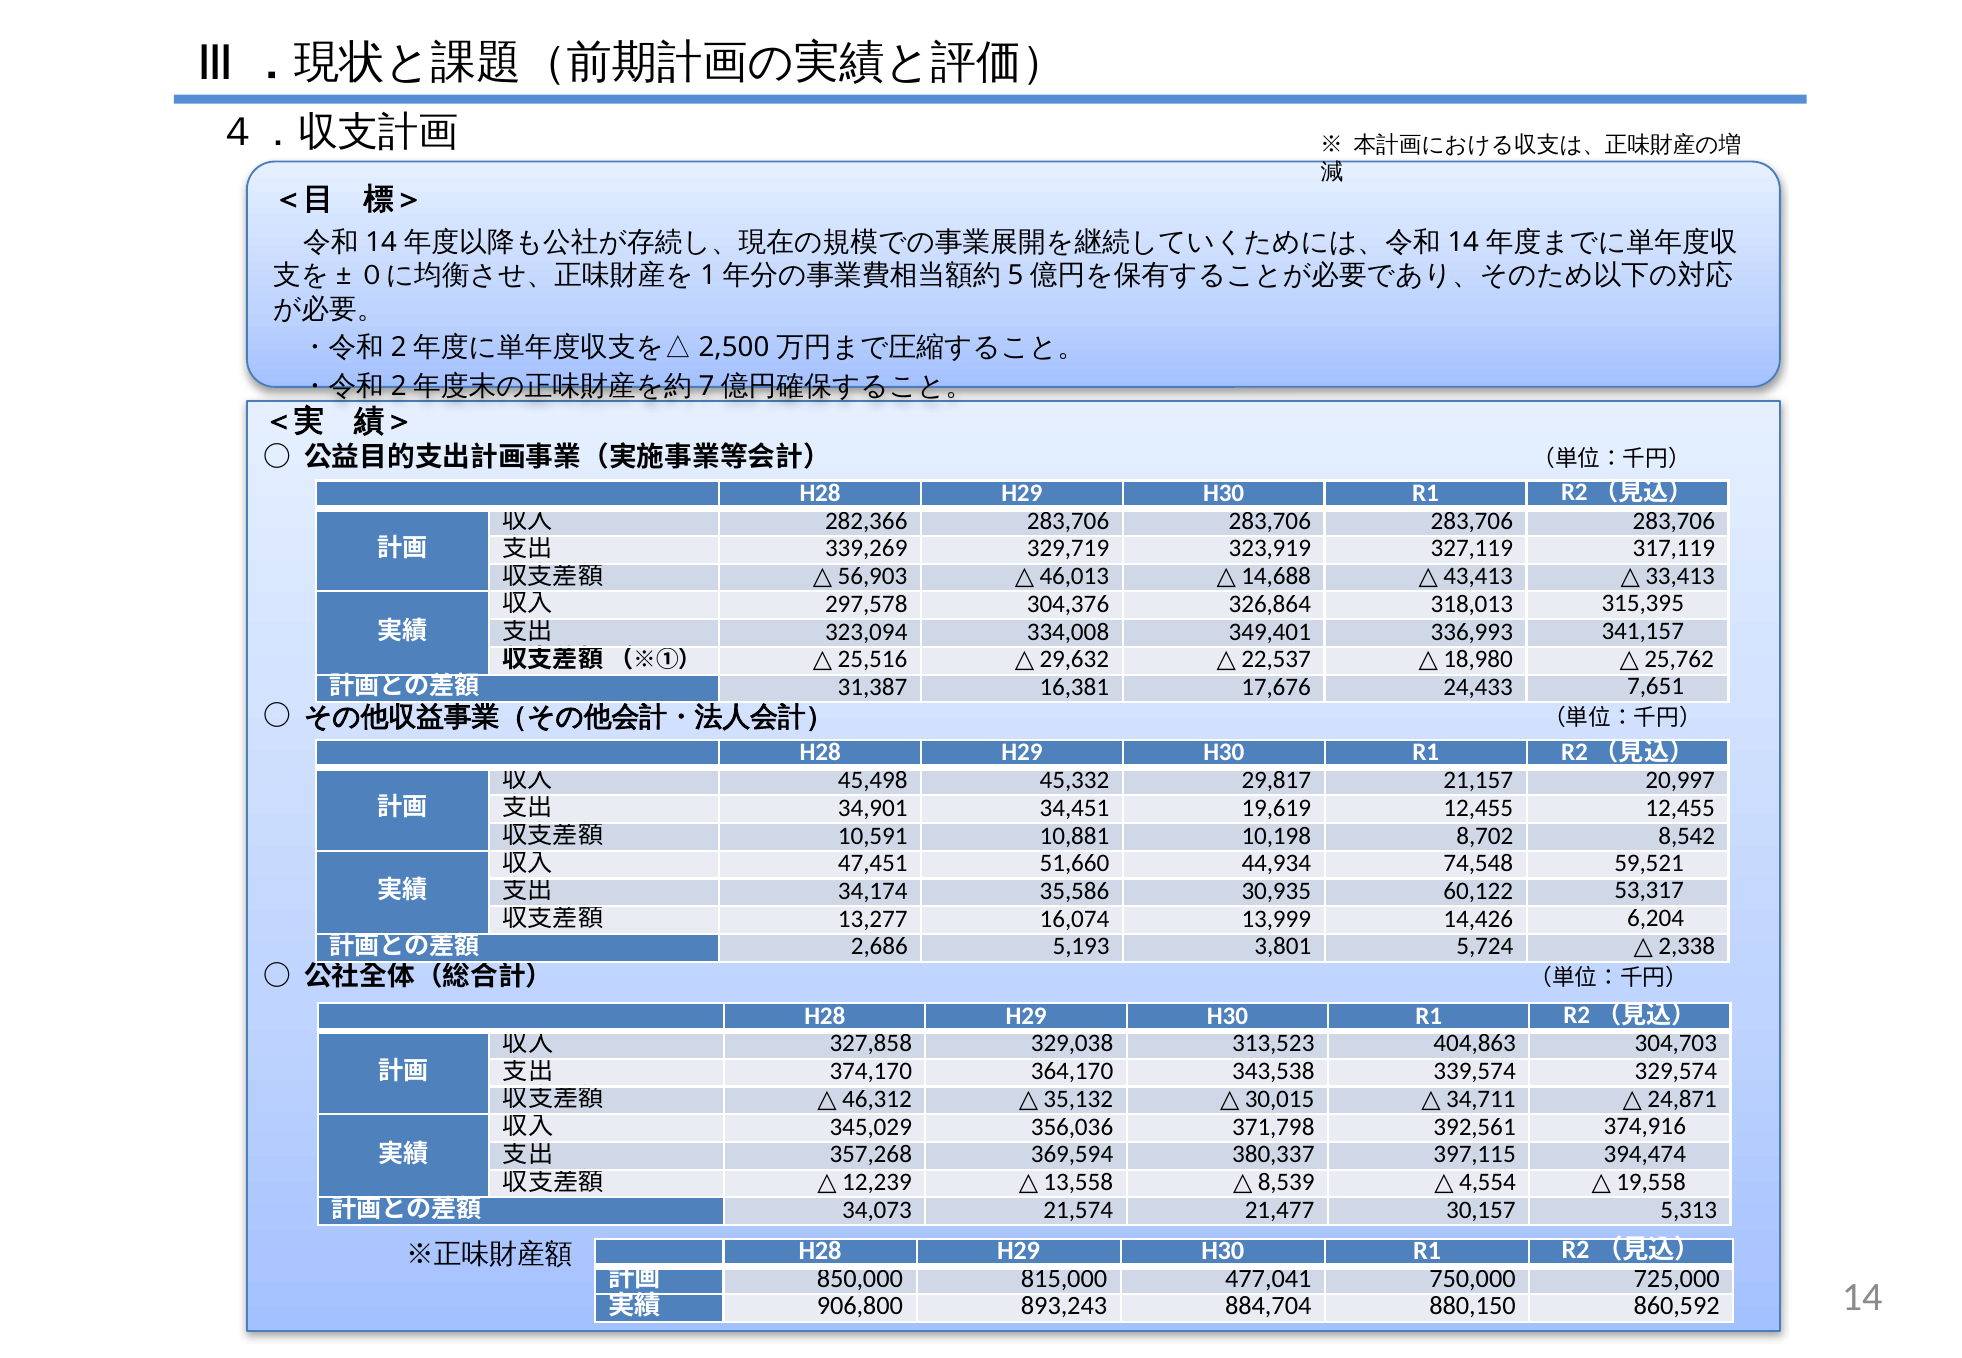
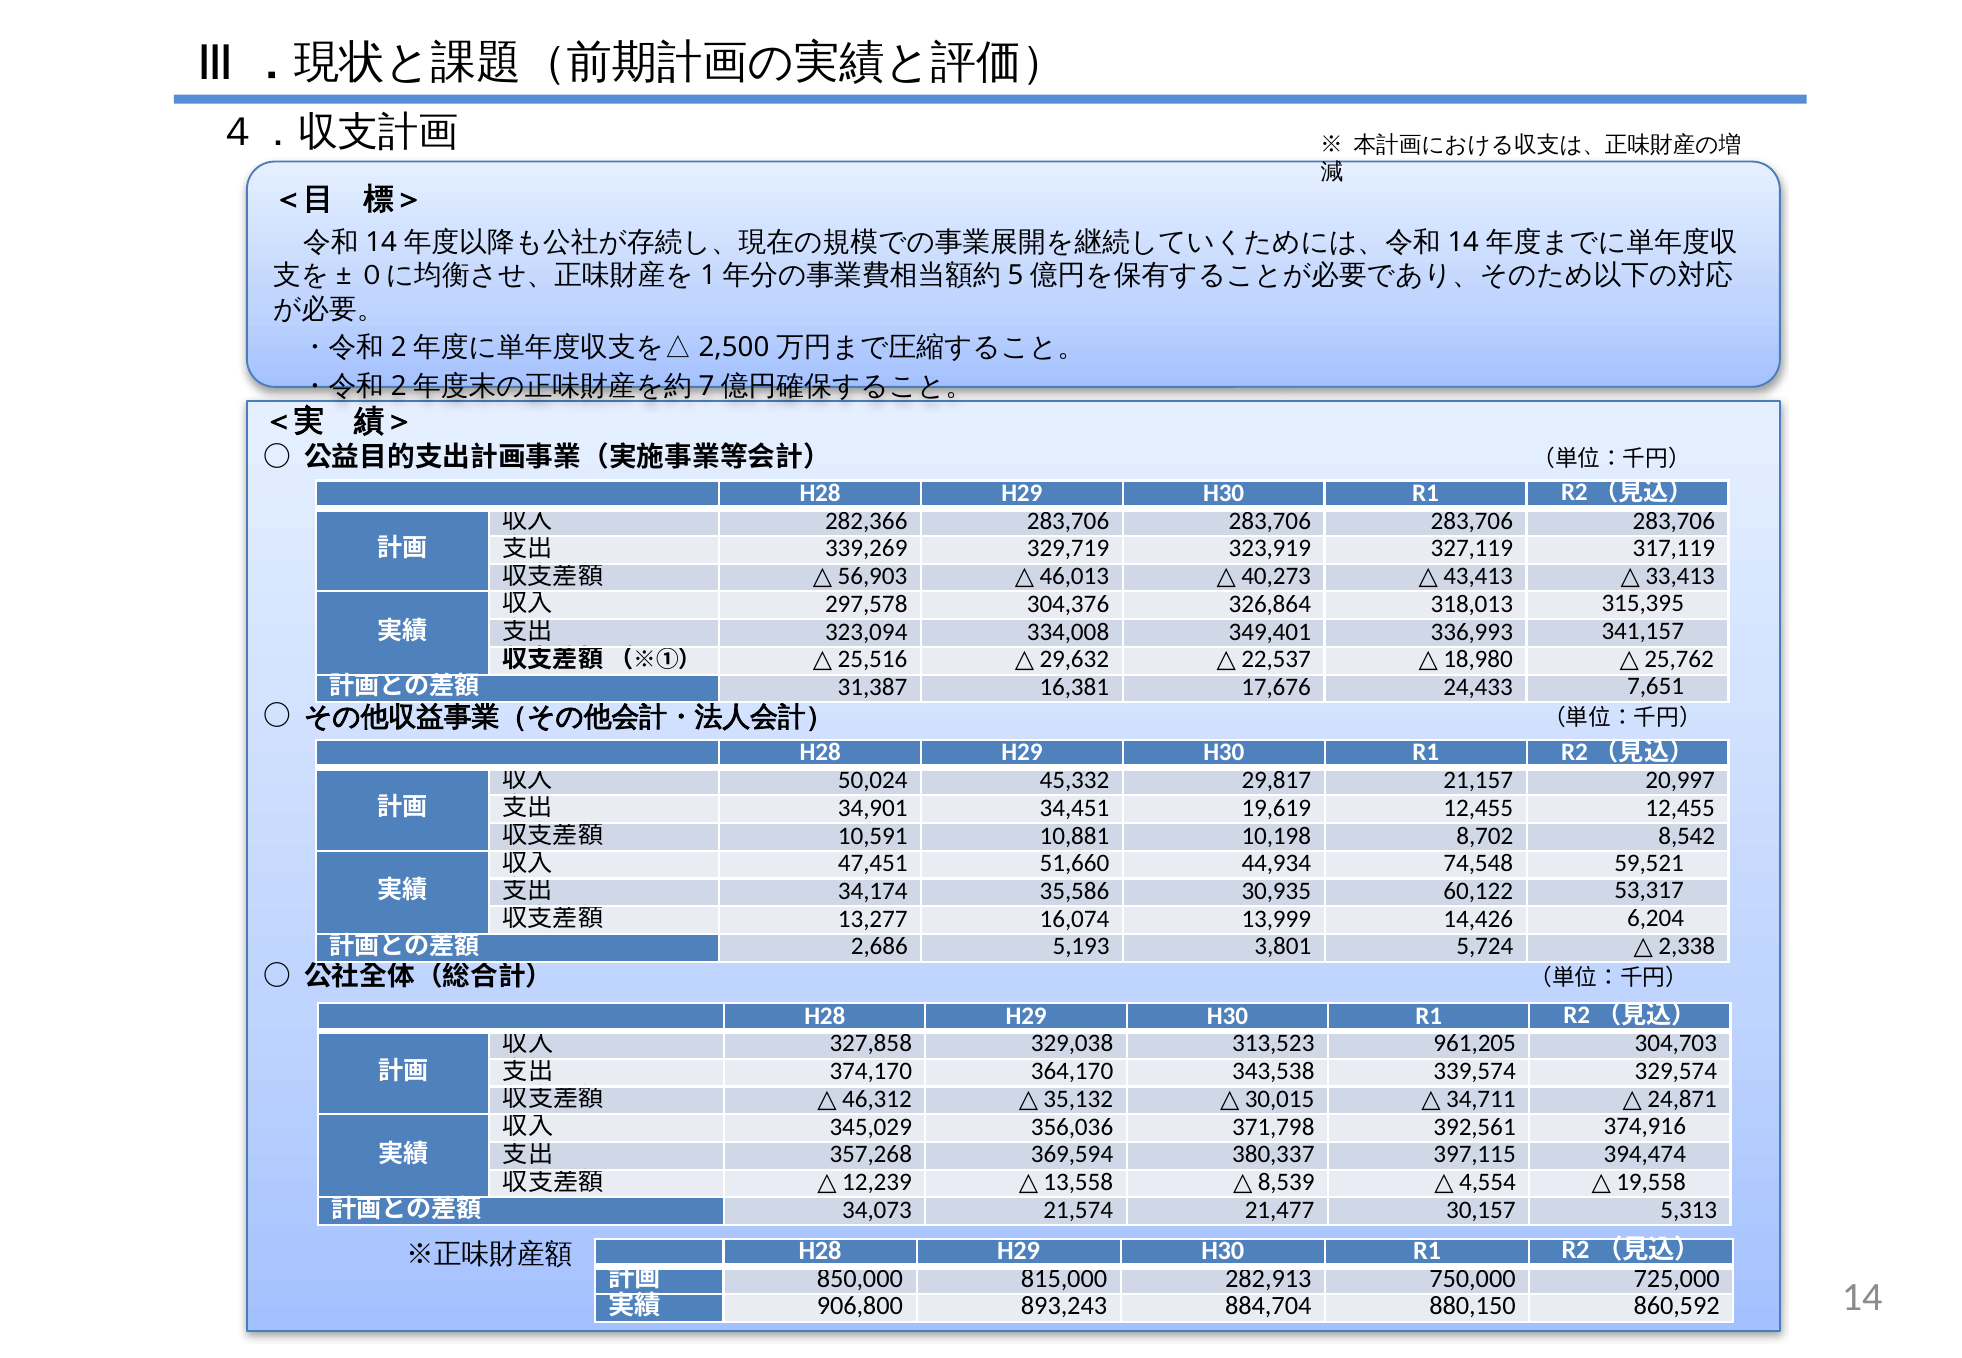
14,688: 14,688 -> 40,273 (1276, 576)
45,498: 45,498 -> 50,024 (873, 780)
404,863: 404,863 -> 961,205 (1475, 1044)
477,041: 477,041 -> 282,913 (1268, 1279)
